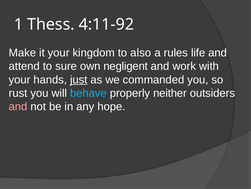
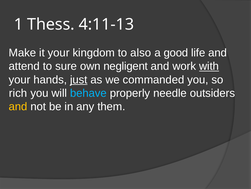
4:11-92: 4:11-92 -> 4:11-13 (106, 24)
rules: rules -> good (176, 53)
with underline: none -> present (209, 66)
rust: rust -> rich (18, 93)
neither: neither -> needle (170, 93)
and colour: pink -> yellow (18, 106)
hope: hope -> them (111, 106)
